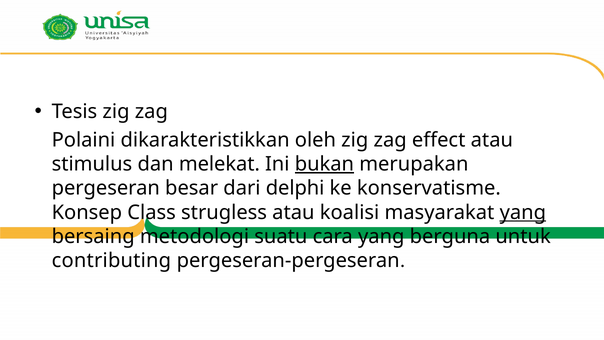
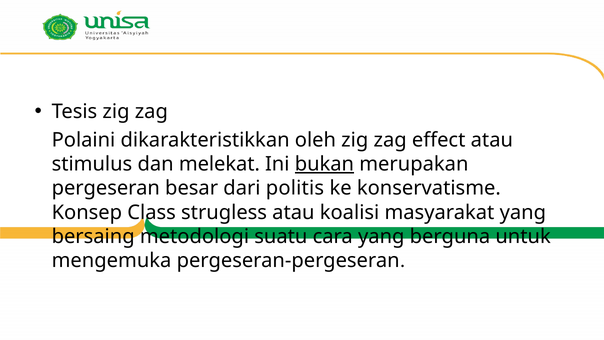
delphi: delphi -> politis (295, 188)
yang underline: present -> none (523, 212)
contributing: contributing -> mengemuka (112, 261)
